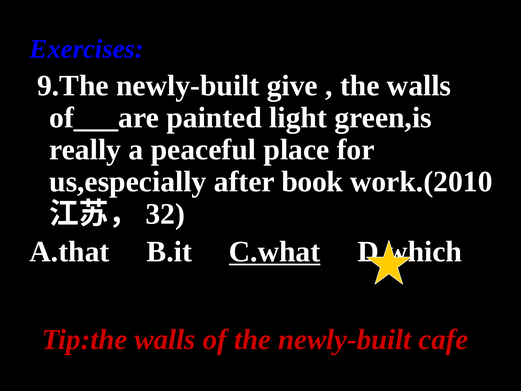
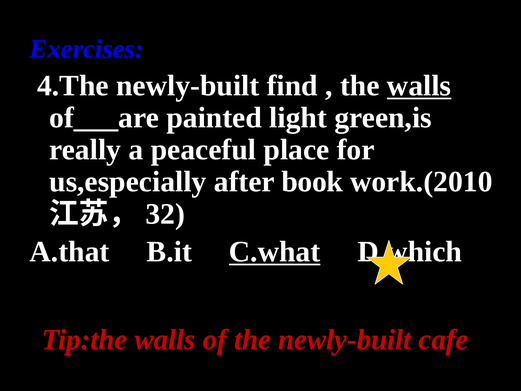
9.The: 9.The -> 4.The (73, 86)
give: give -> find (292, 86)
walls underline: none -> present (419, 86)
